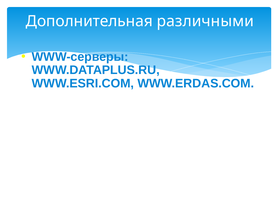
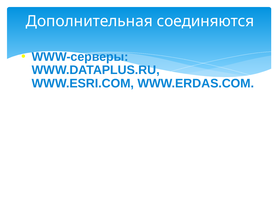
различными: различными -> соединяются (205, 21)
